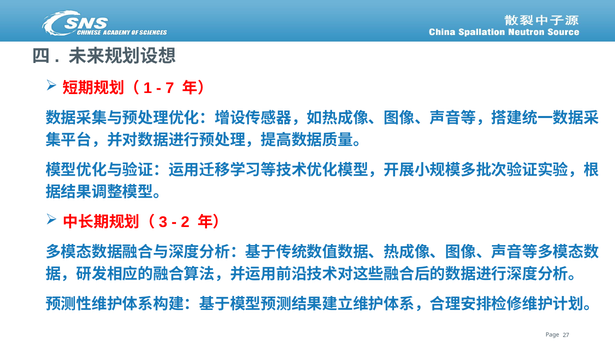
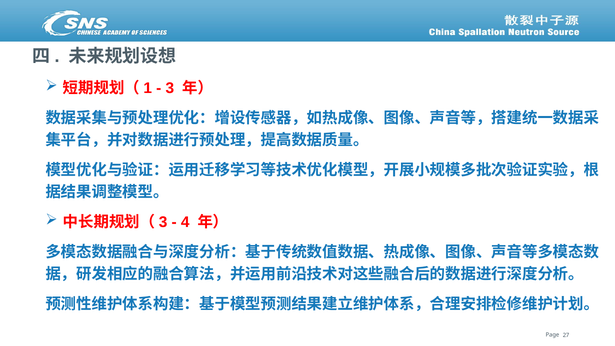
7: 7 -> 3 (170, 88)
2: 2 -> 4 (185, 222)
